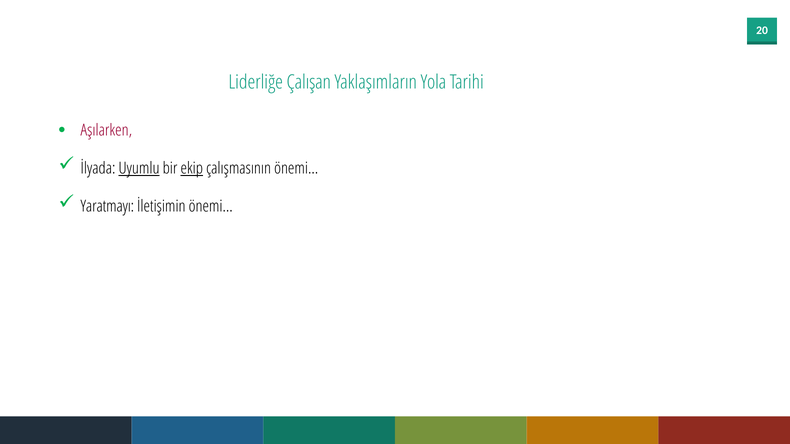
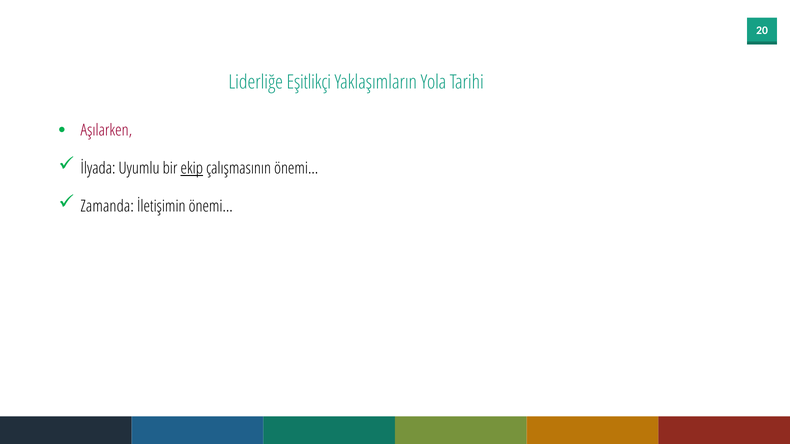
Çalışan: Çalışan -> Eşitlikçi (309, 82)
Uyumlu underline: present -> none (139, 168)
Yaratmayı: Yaratmayı -> Zamanda (107, 206)
